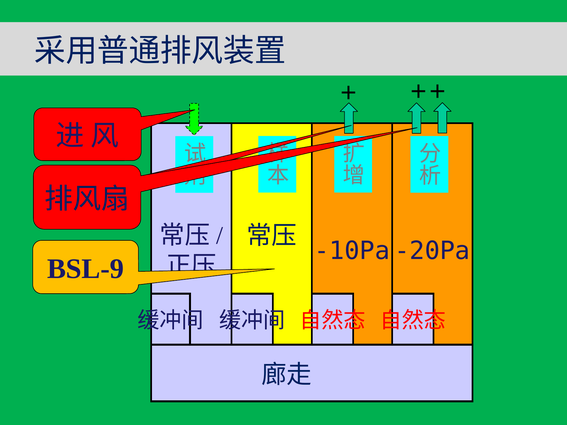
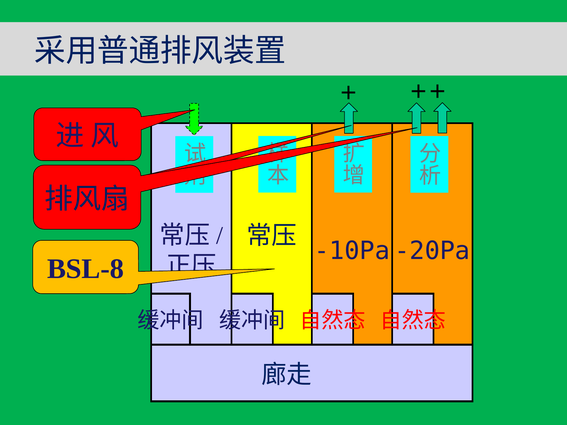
BSL-9: BSL-9 -> BSL-8 (86, 269)
